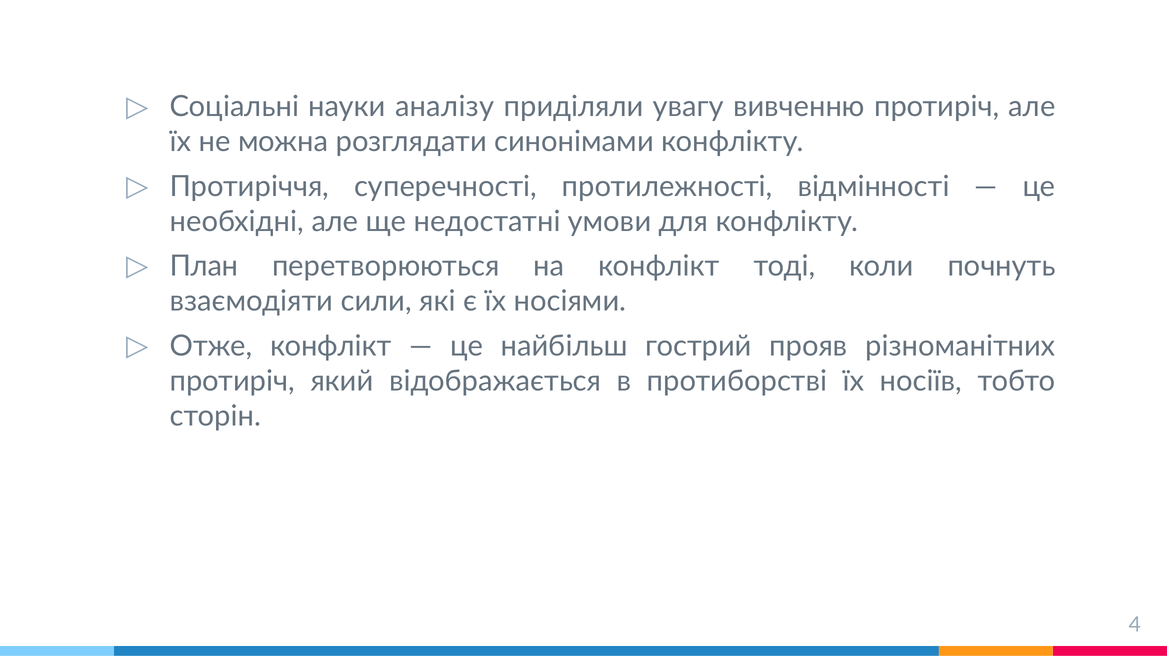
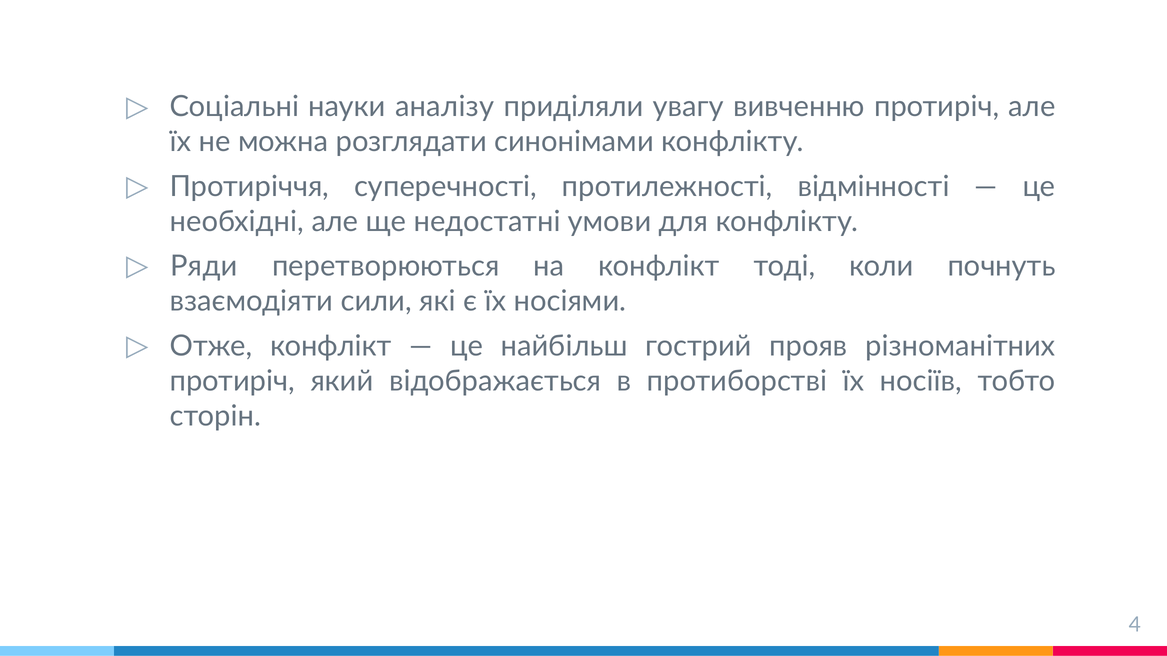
План: План -> Ряди (204, 266)
